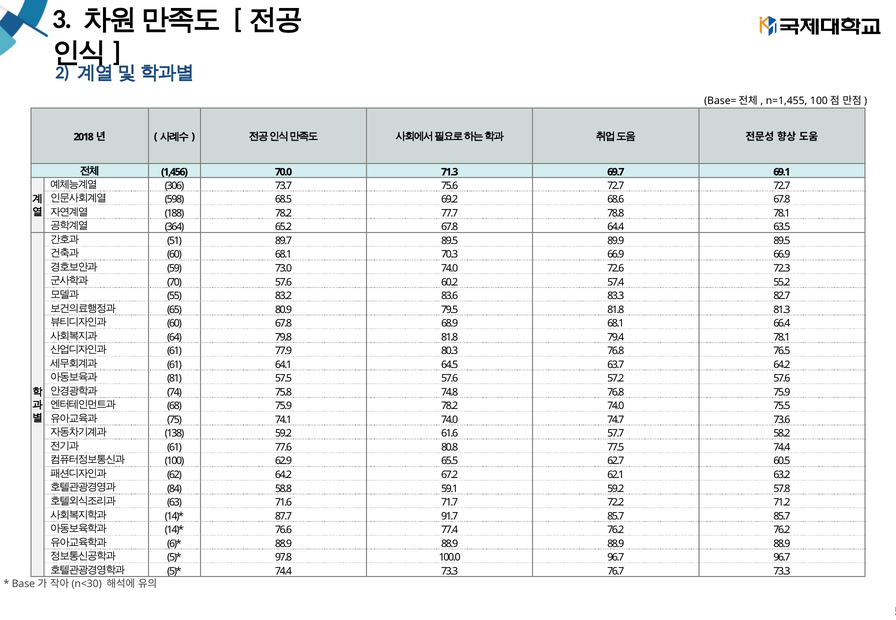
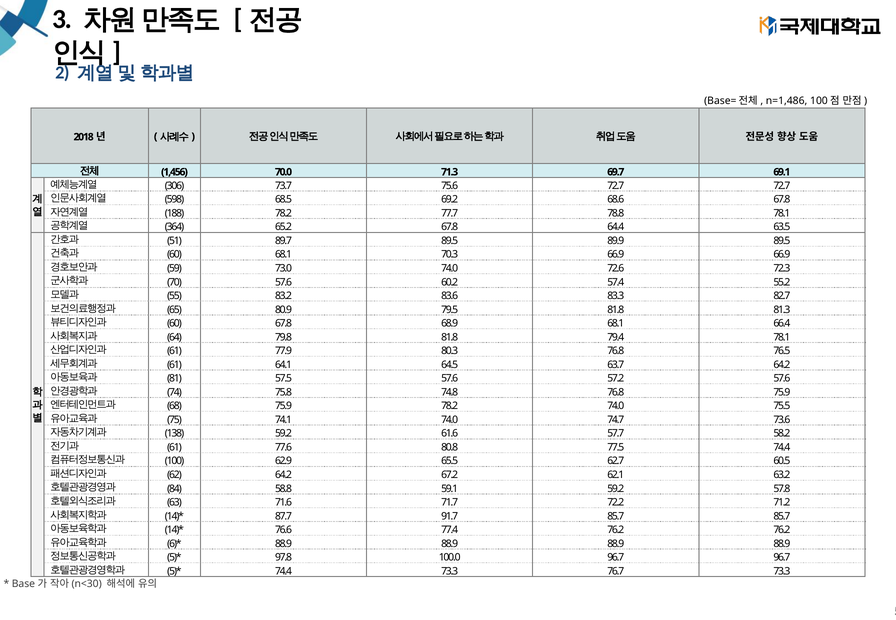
n=1,455: n=1,455 -> n=1,486 (787, 101)
